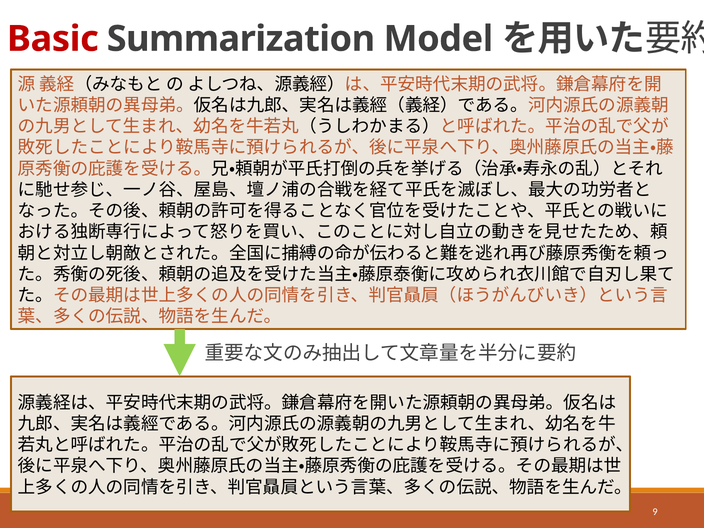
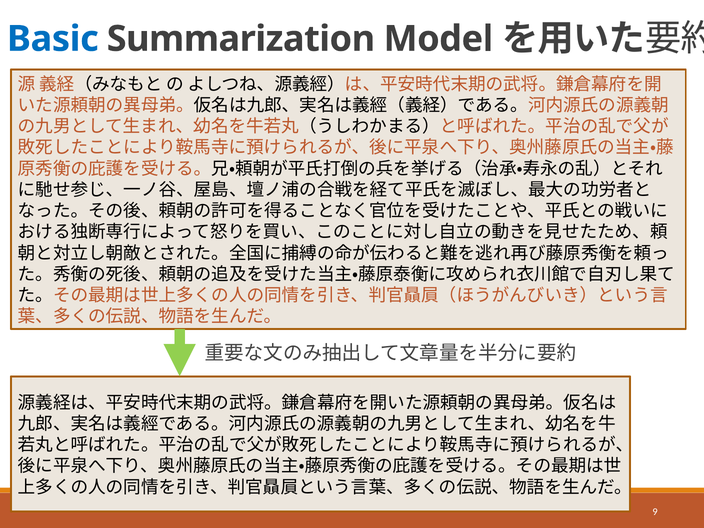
Basic colour: red -> blue (53, 39)
